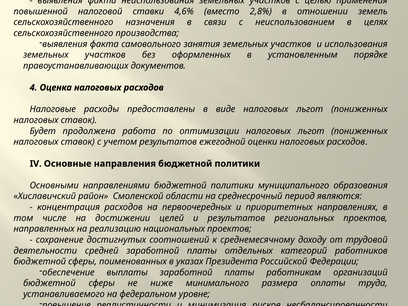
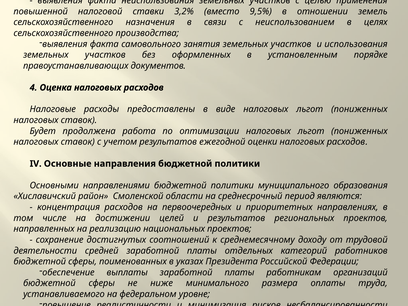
4,6%: 4,6% -> 3,2% (184, 11)
2,8%: 2,8% -> 9,5% (261, 11)
